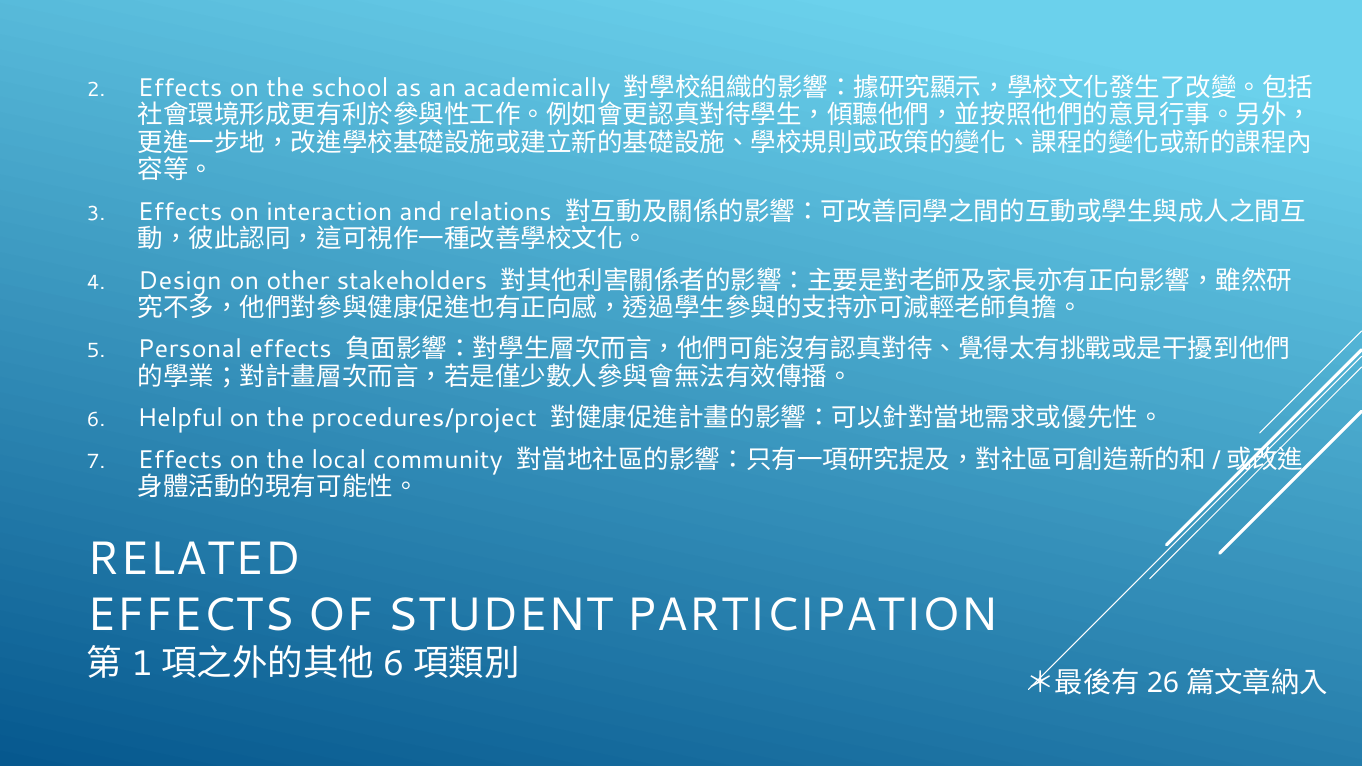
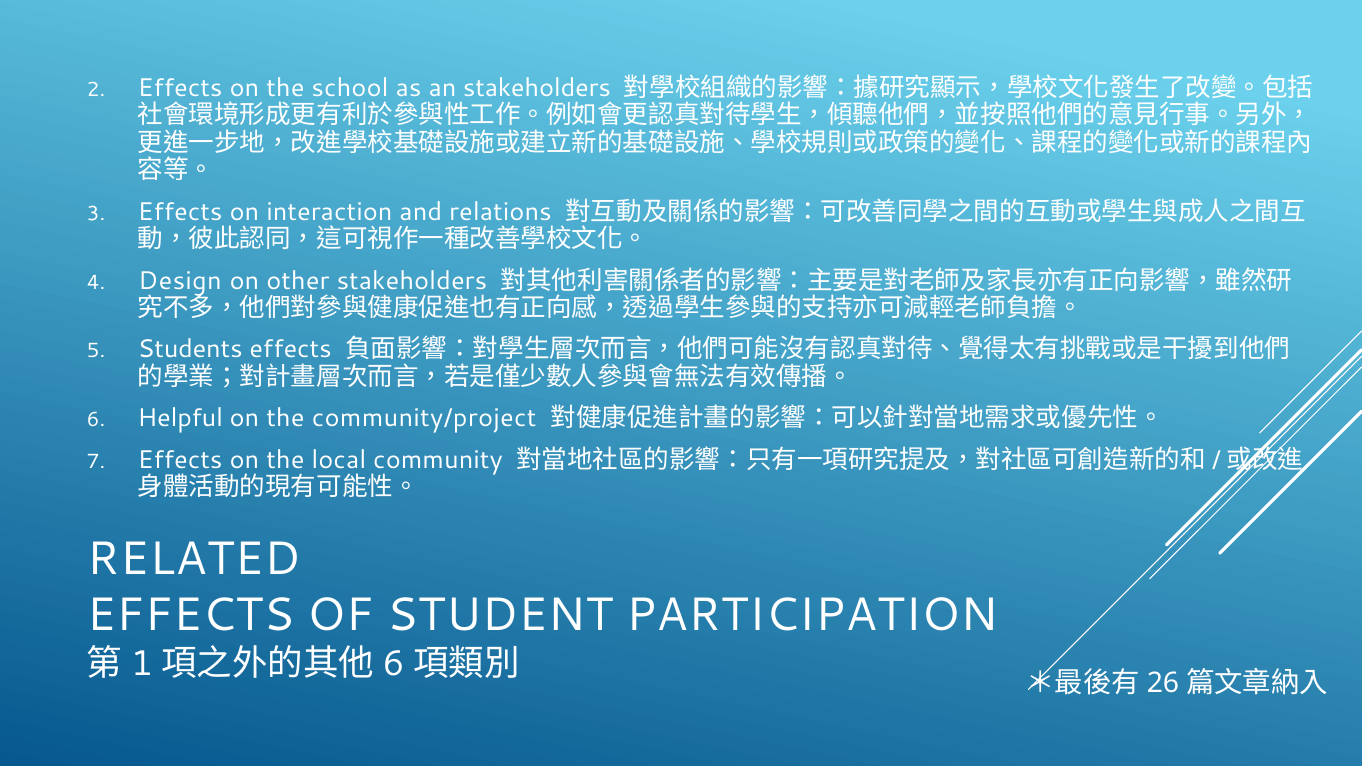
an academically: academically -> stakeholders (537, 88)
Personal: Personal -> Students (190, 350)
procedures/project: procedures/project -> community/project (424, 419)
